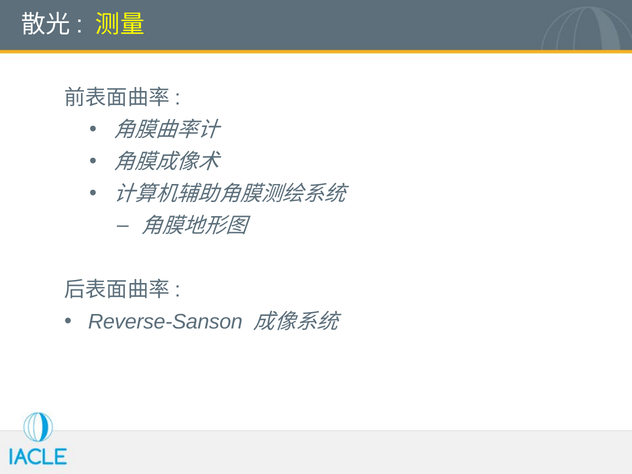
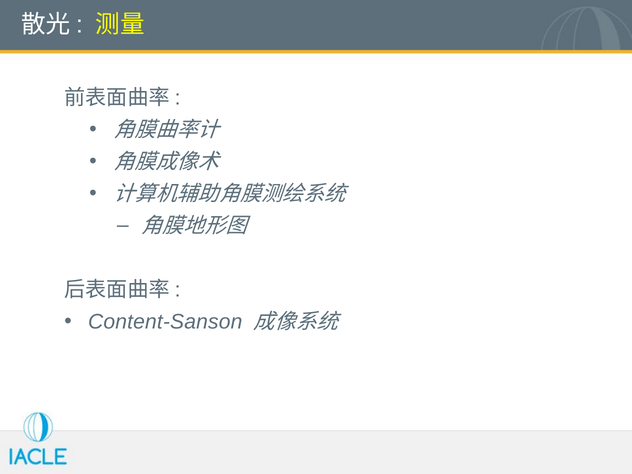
Reverse-Sanson: Reverse-Sanson -> Content-Sanson (165, 322)
